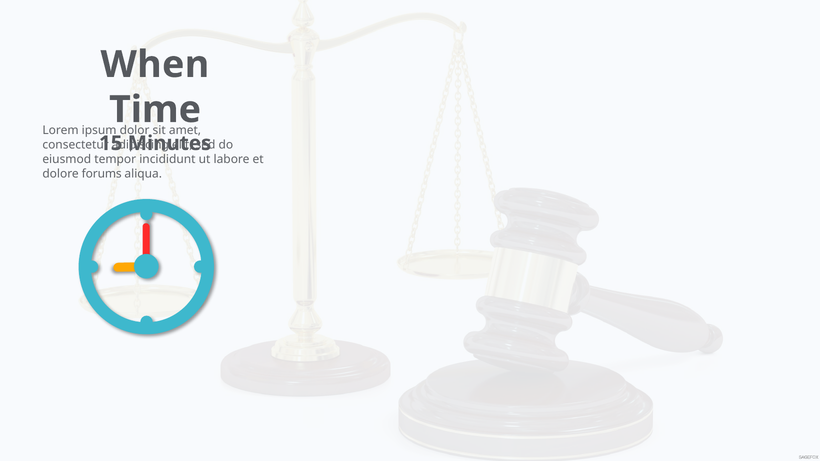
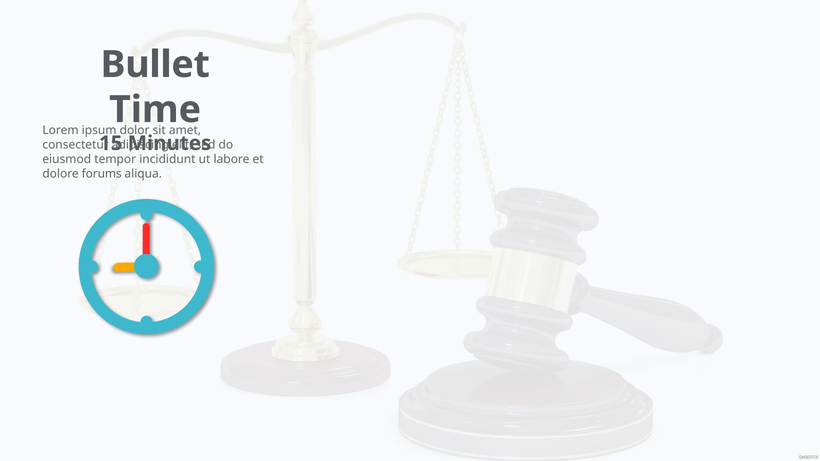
When: When -> Bullet (155, 65)
